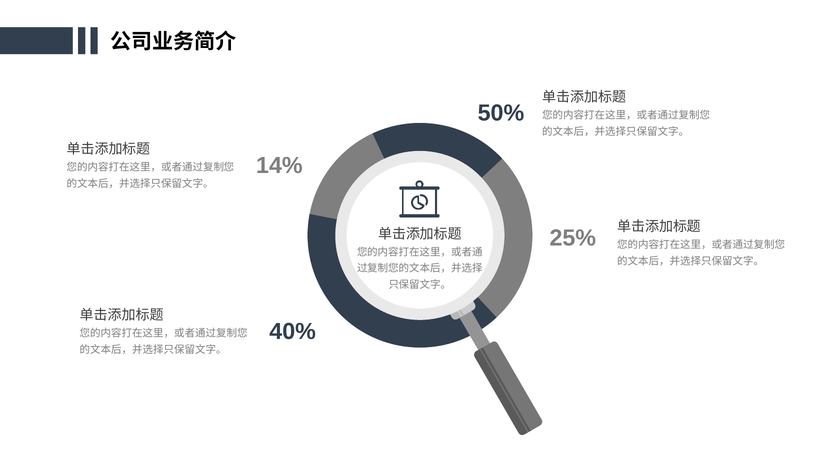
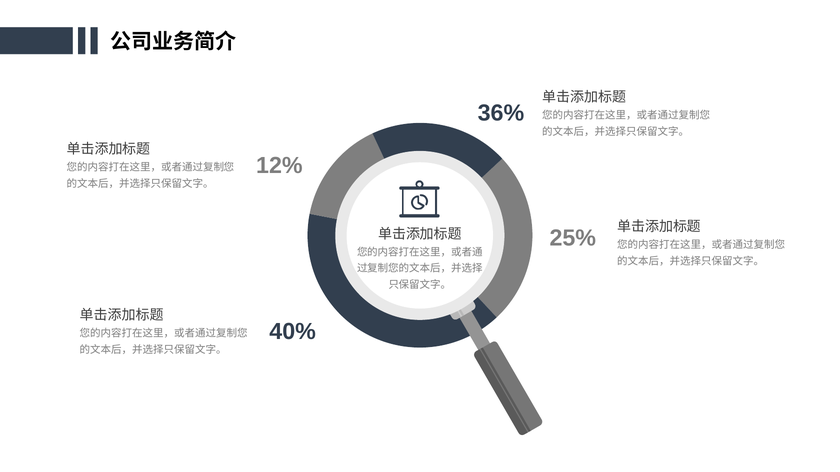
50%: 50% -> 36% (501, 113)
14%: 14% -> 12% (279, 166)
